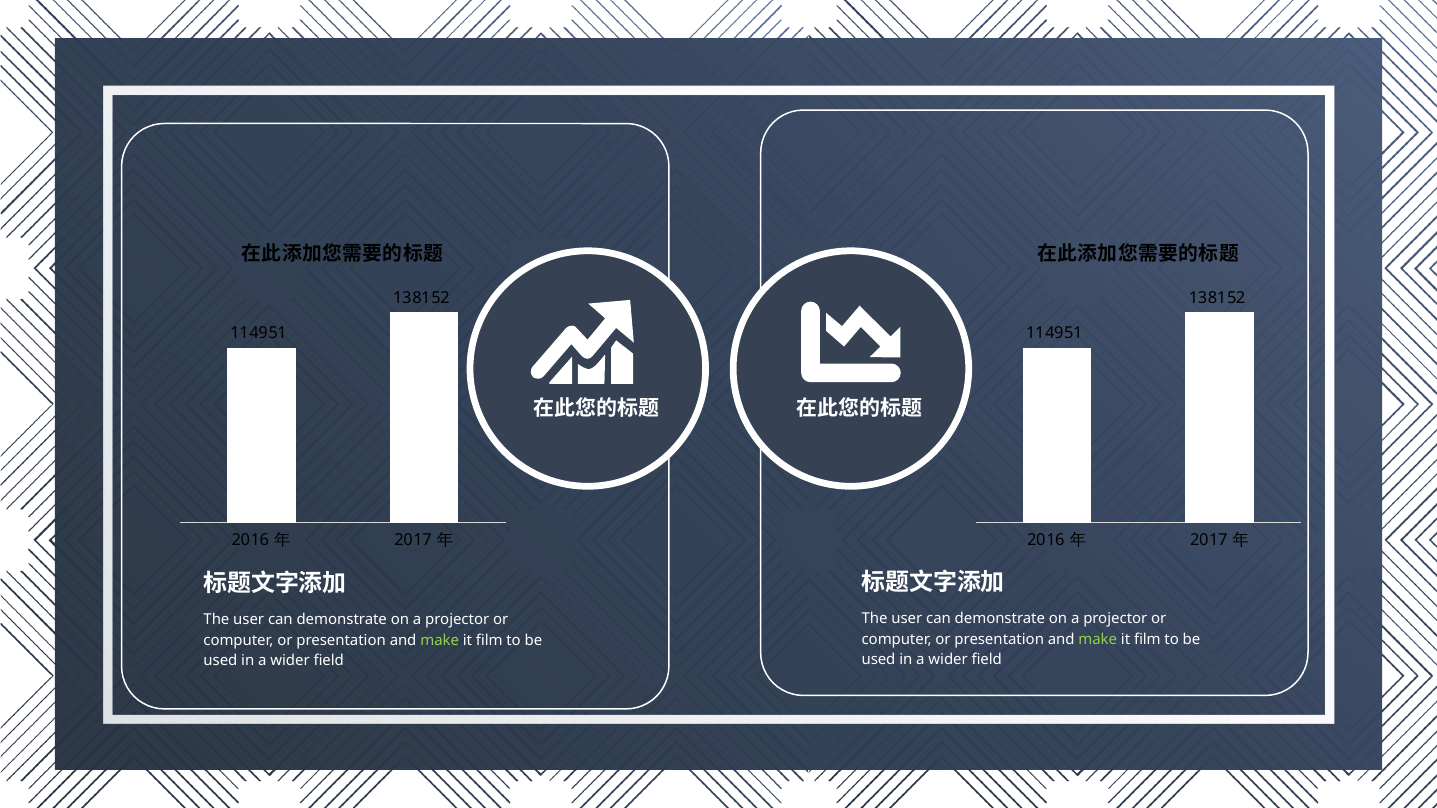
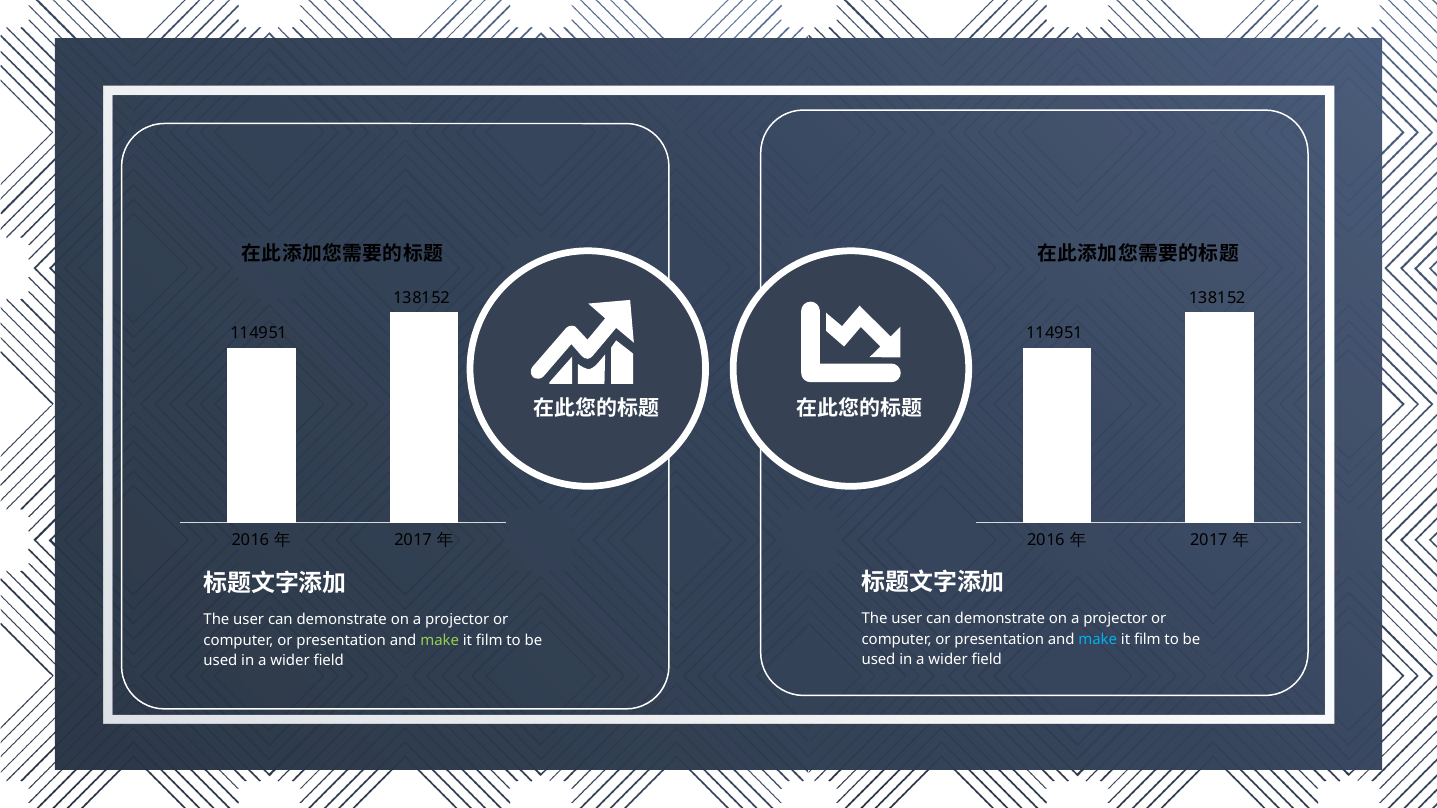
make colour: light green -> light blue (1098, 640)
